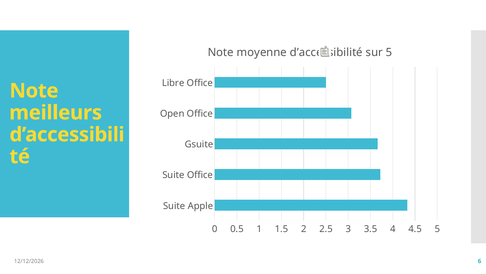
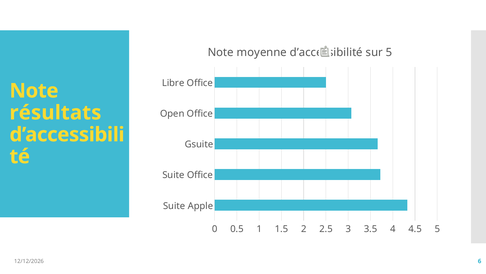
meilleurs: meilleurs -> résultats (55, 112)
